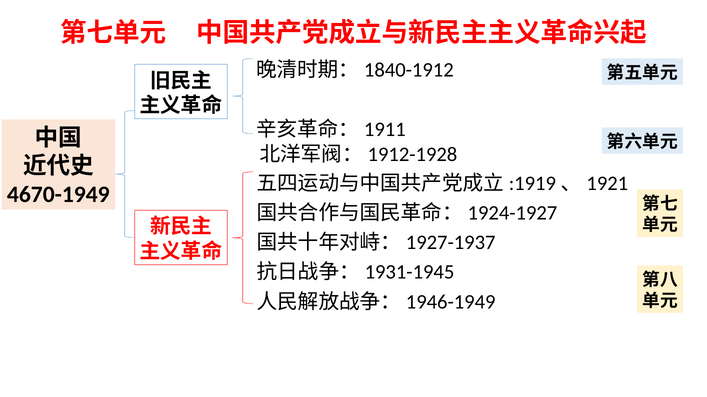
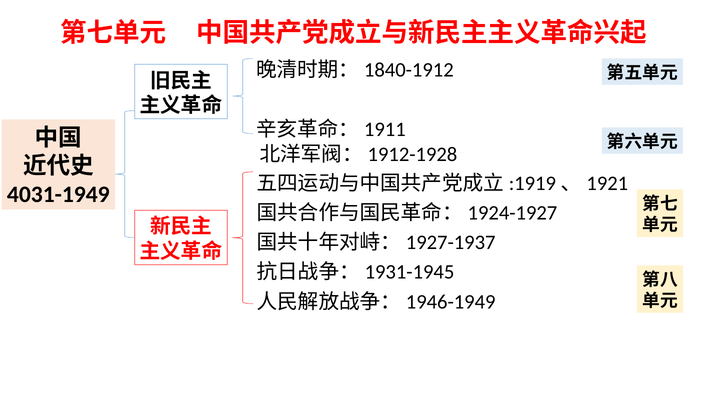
4670-1949: 4670-1949 -> 4031-1949 (58, 195)
